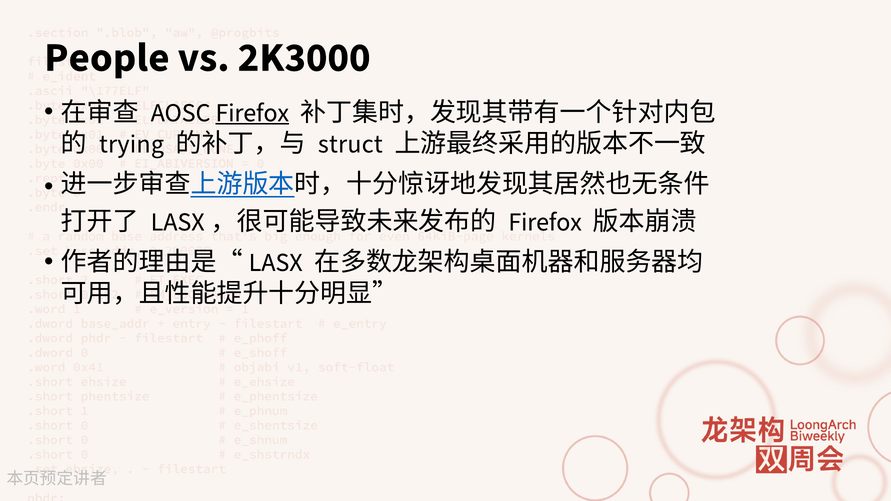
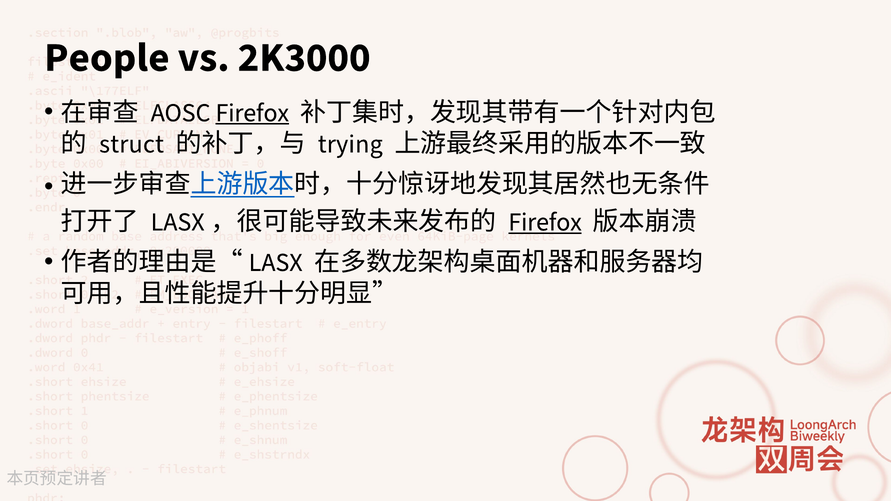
trying: trying -> struct (132, 144)
struct: struct -> trying (350, 144)
Firefox underline: none -> present (545, 222)
